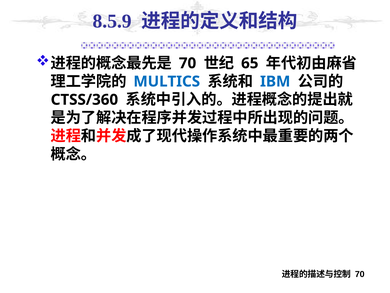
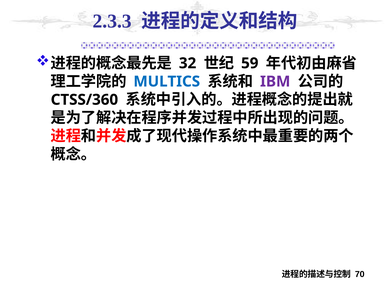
8.5.9: 8.5.9 -> 2.3.3 (112, 21)
70: 70 -> 32 (188, 63)
65: 65 -> 59 (250, 63)
IBM colour: blue -> purple (275, 81)
